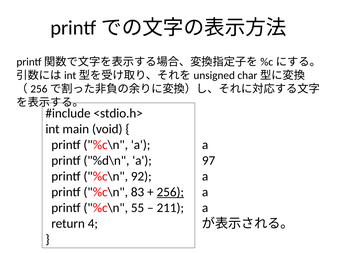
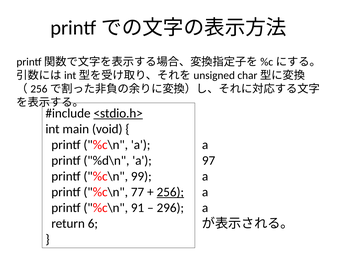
<stdio.h> underline: none -> present (118, 113)
92: 92 -> 99 (141, 176)
83: 83 -> 77 (138, 192)
55: 55 -> 91 (138, 208)
211: 211 -> 296 (170, 208)
4: 4 -> 6 (93, 223)
